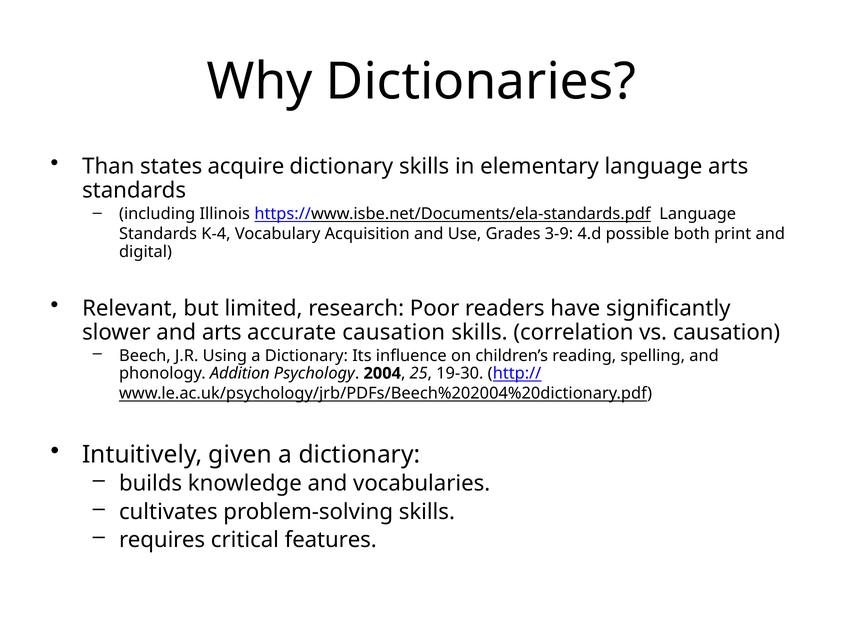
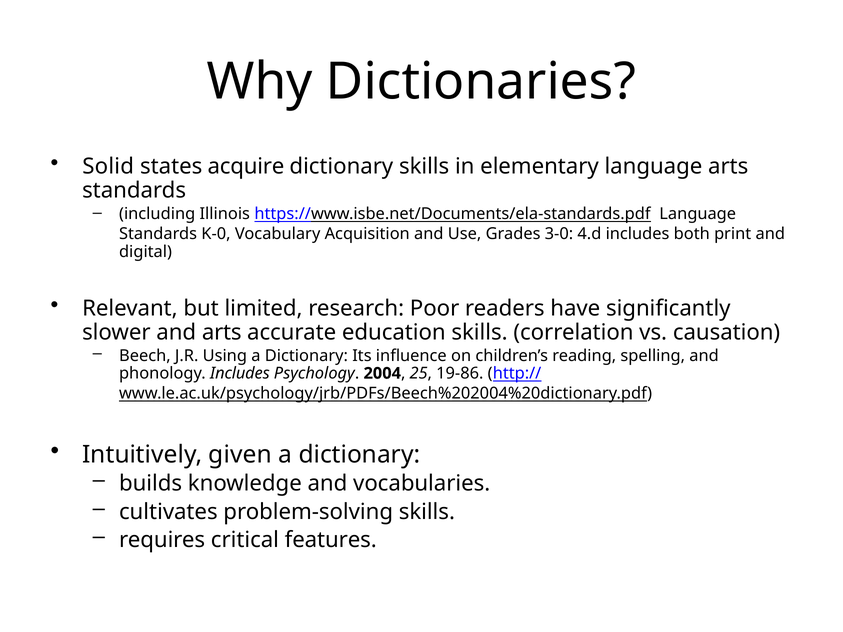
Than: Than -> Solid (108, 167)
K-4: K-4 -> K-0 (216, 234)
3-9: 3-9 -> 3-0 (559, 234)
4.d possible: possible -> includes (638, 234)
accurate causation: causation -> education (394, 332)
phonology Addition: Addition -> Includes (240, 373)
19-30: 19-30 -> 19-86 (460, 373)
